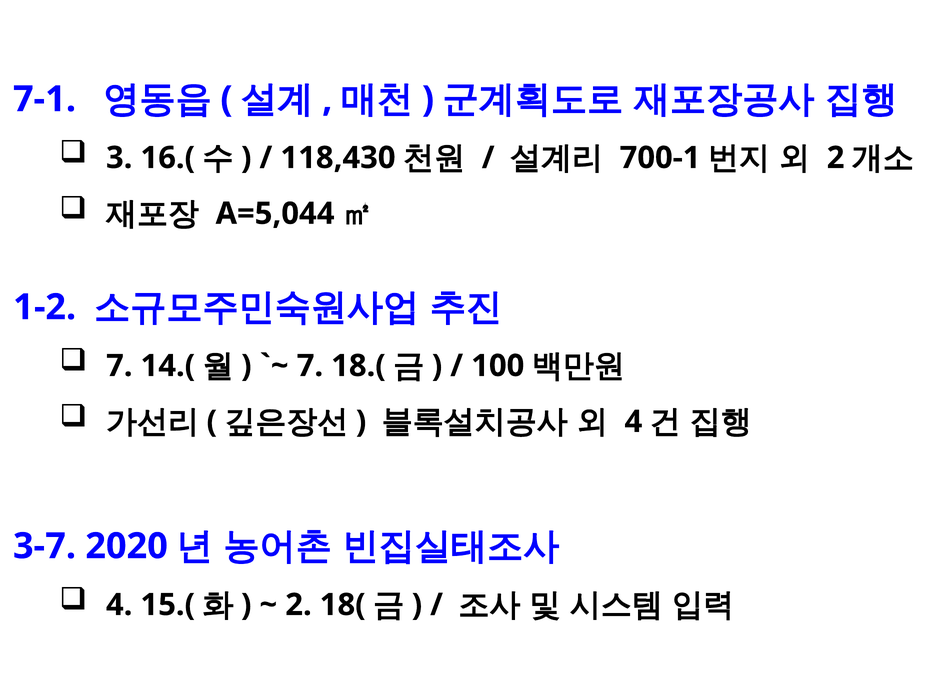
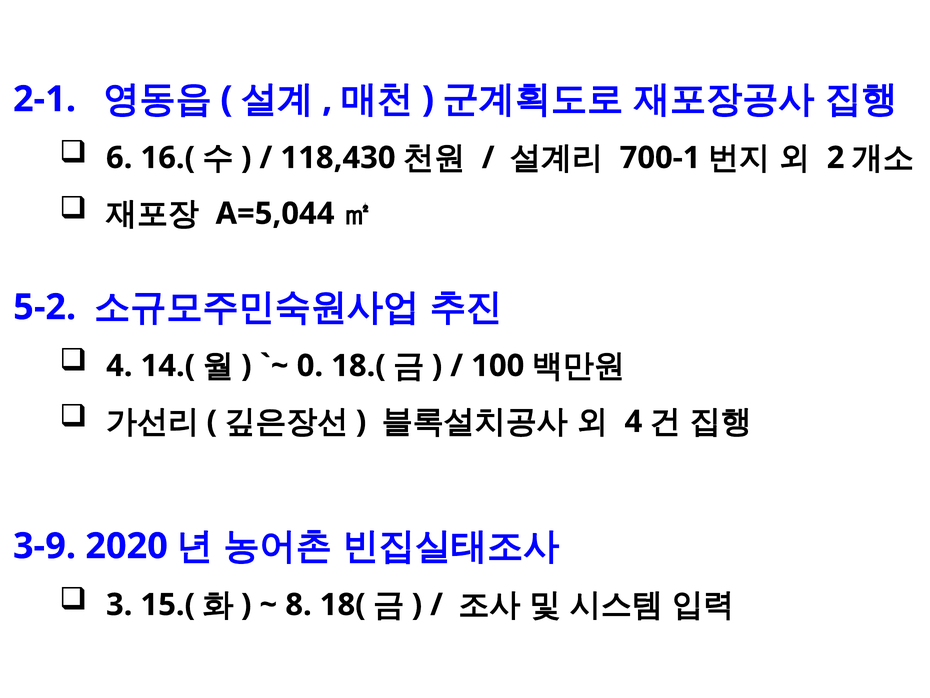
7-1: 7-1 -> 2-1 (45, 99)
3: 3 -> 6 (119, 158)
1-2: 1-2 -> 5-2 (45, 307)
7: 7 -> 4 (119, 366)
7: 7 -> 0 (310, 366)
3-7: 3-7 -> 3-9 (45, 546)
4: 4 -> 3 (119, 604)
2: 2 -> 8 (299, 604)
